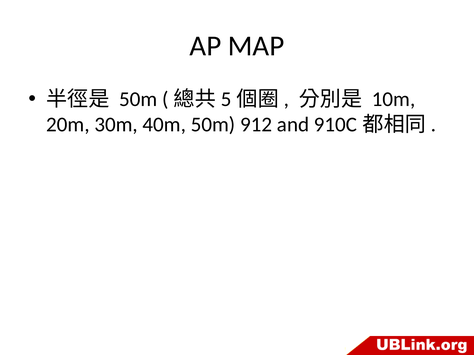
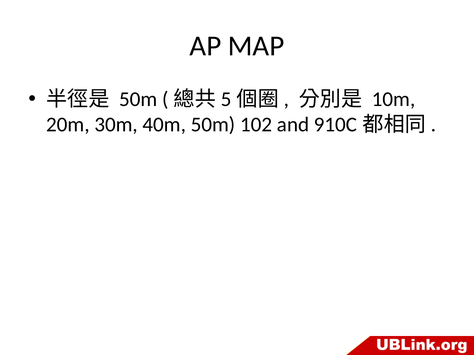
912: 912 -> 102 (256, 125)
